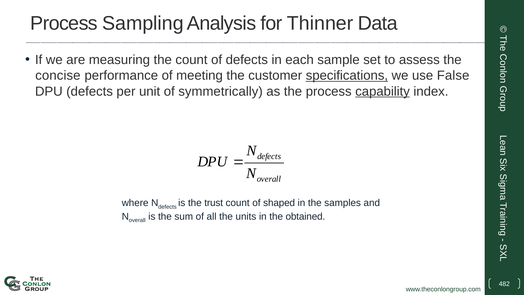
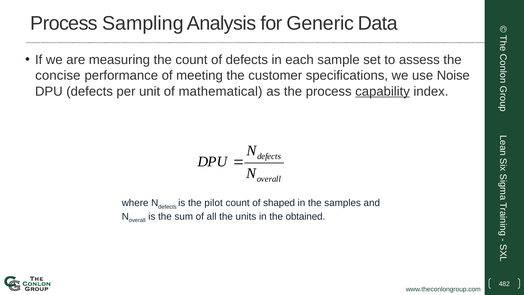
Thinner: Thinner -> Generic (320, 23)
specifications underline: present -> none (347, 76)
False: False -> Noise (453, 76)
symmetrically: symmetrically -> mathematical (221, 91)
trust: trust -> pilot (214, 203)
